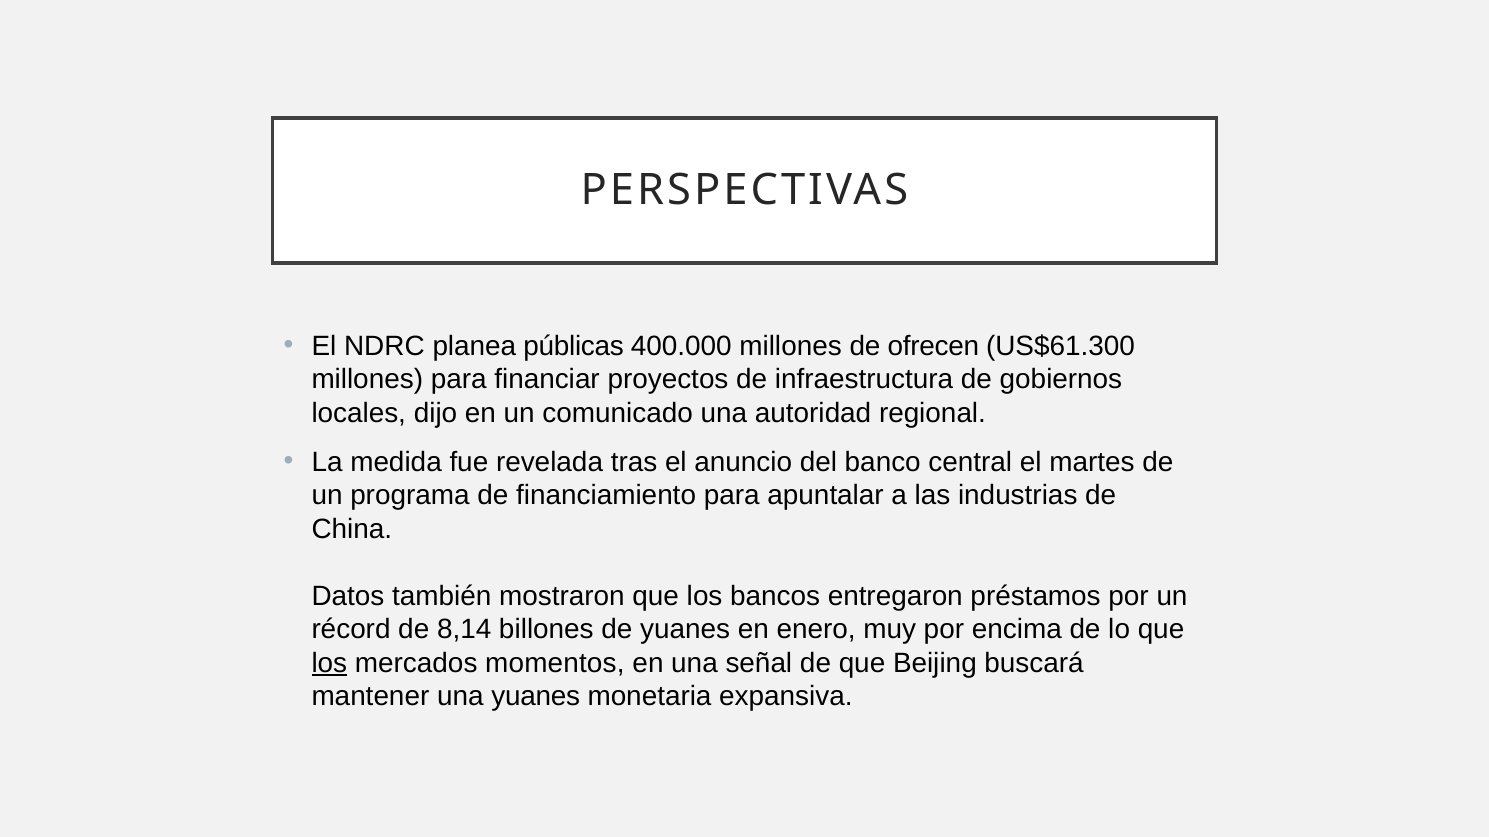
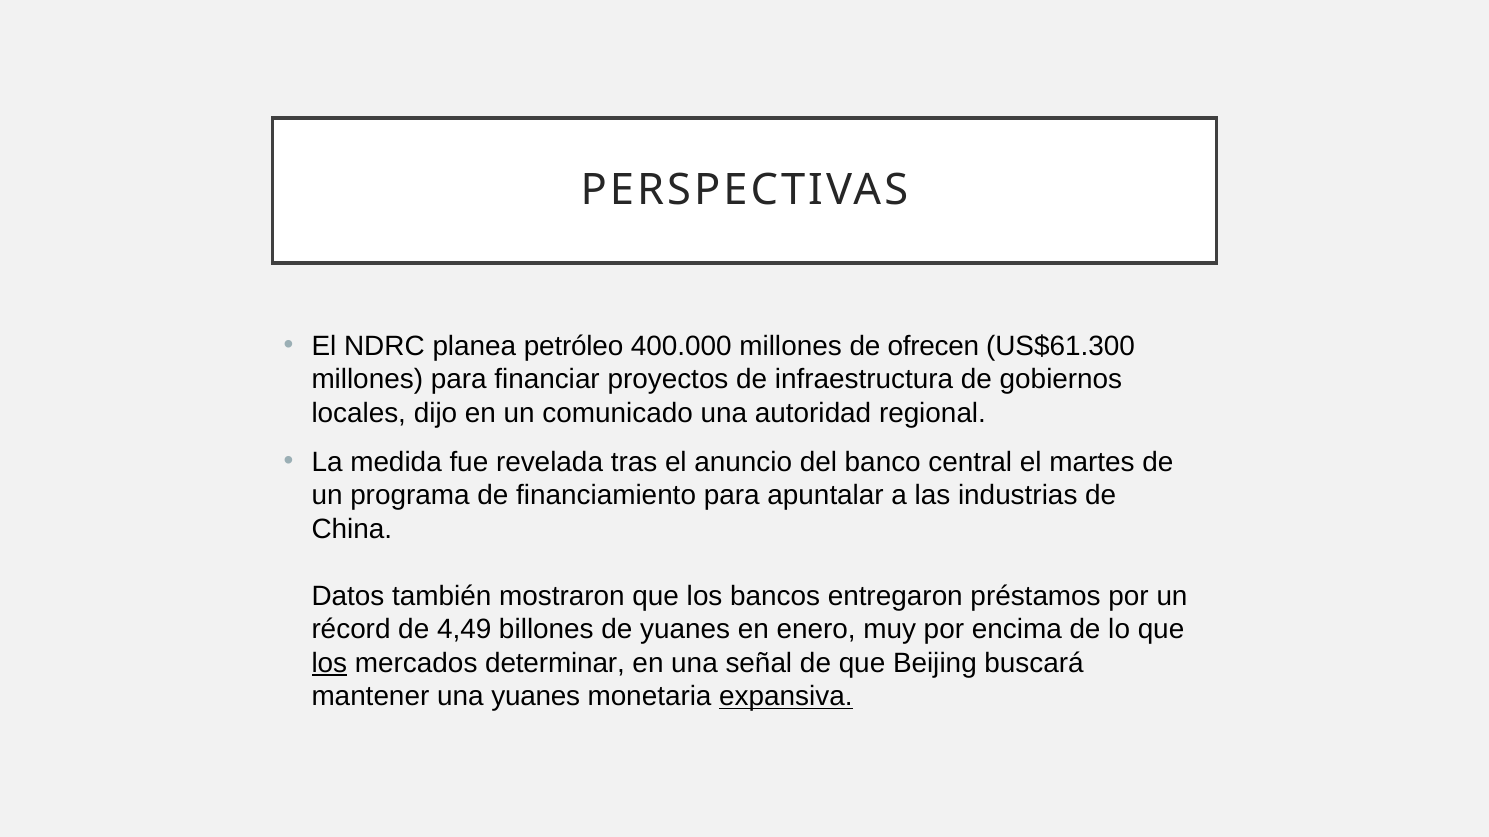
públicas: públicas -> petróleo (574, 346)
8,14: 8,14 -> 4,49 (464, 630)
momentos: momentos -> determinar (555, 664)
expansiva underline: none -> present (786, 697)
